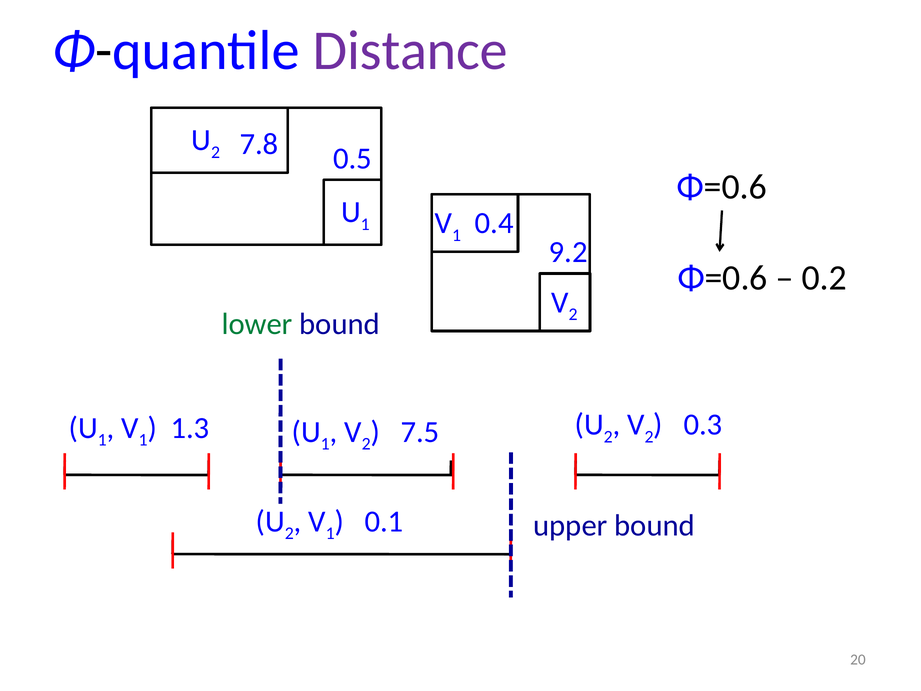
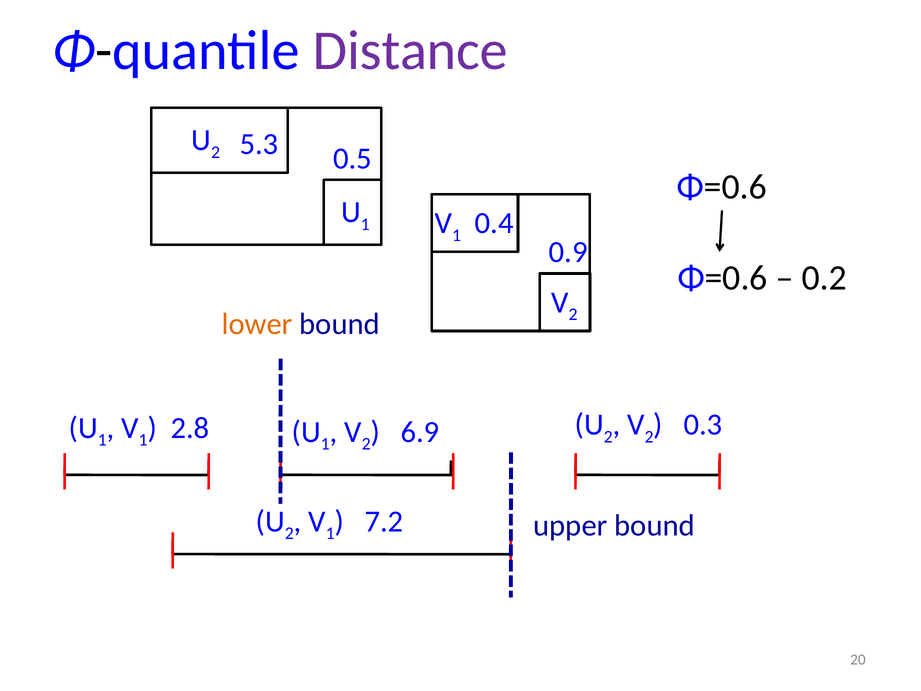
7.8: 7.8 -> 5.3 (259, 144)
9.2: 9.2 -> 0.9 (568, 252)
lower colour: green -> orange (257, 324)
1.3: 1.3 -> 2.8 (190, 428)
7.5: 7.5 -> 6.9 (420, 432)
0.1: 0.1 -> 7.2 (384, 521)
